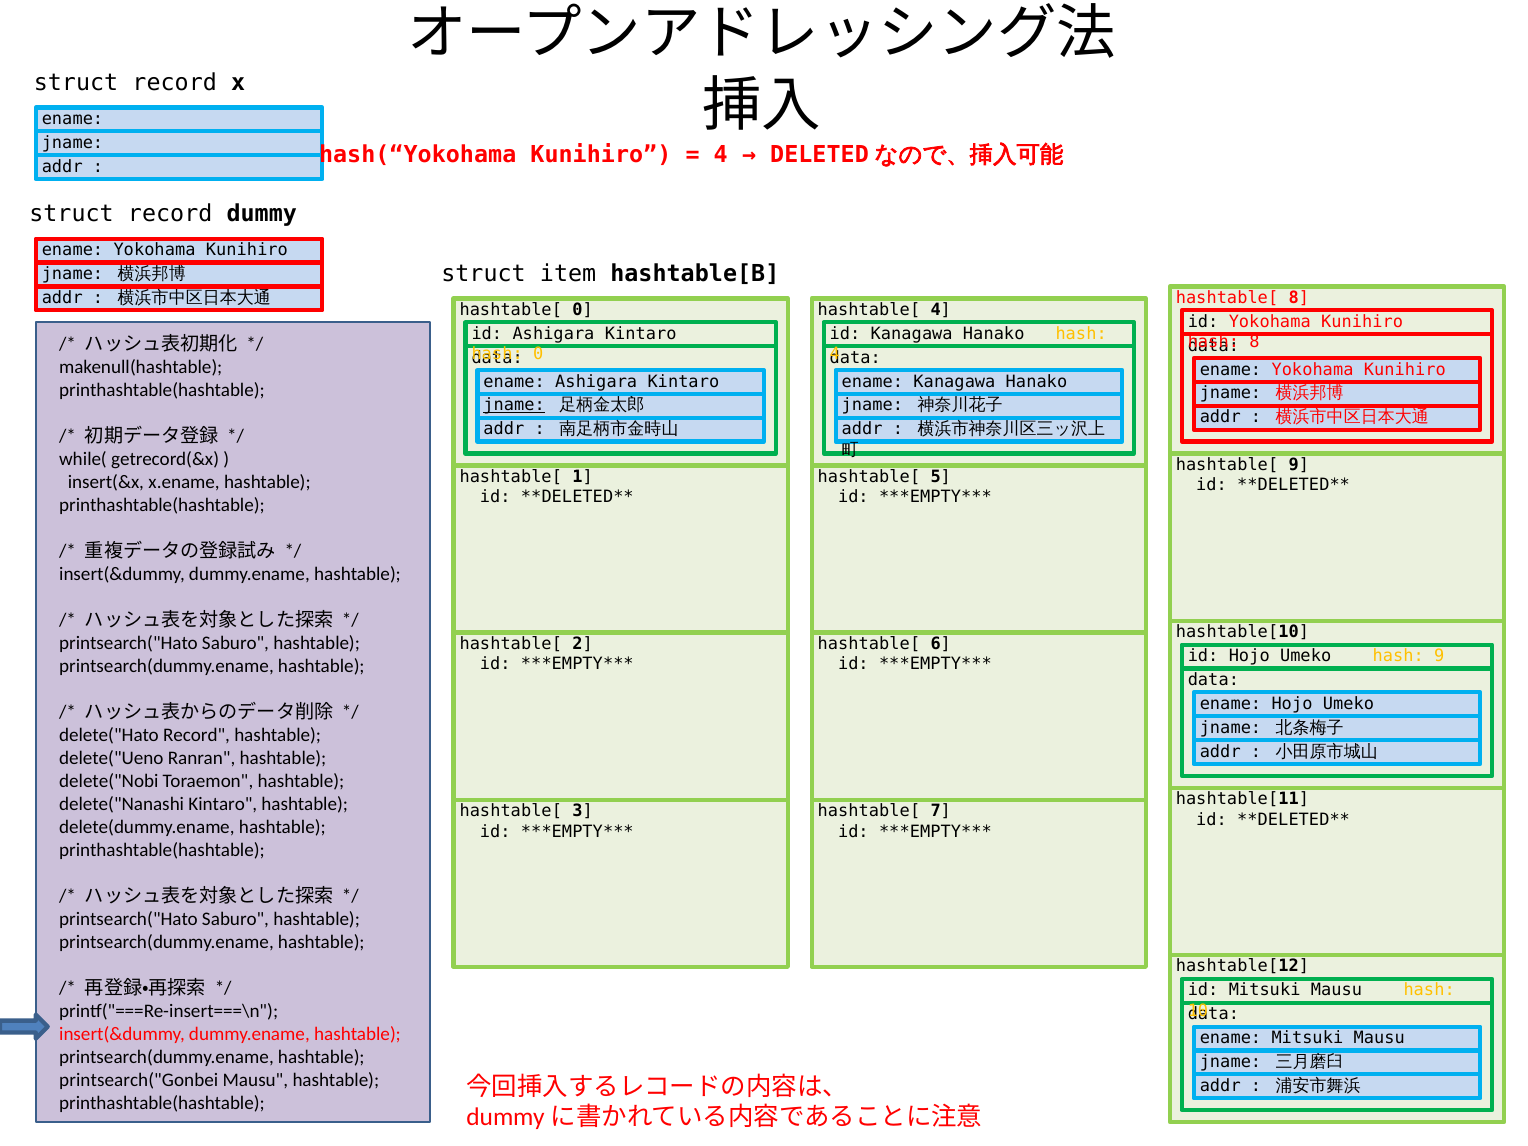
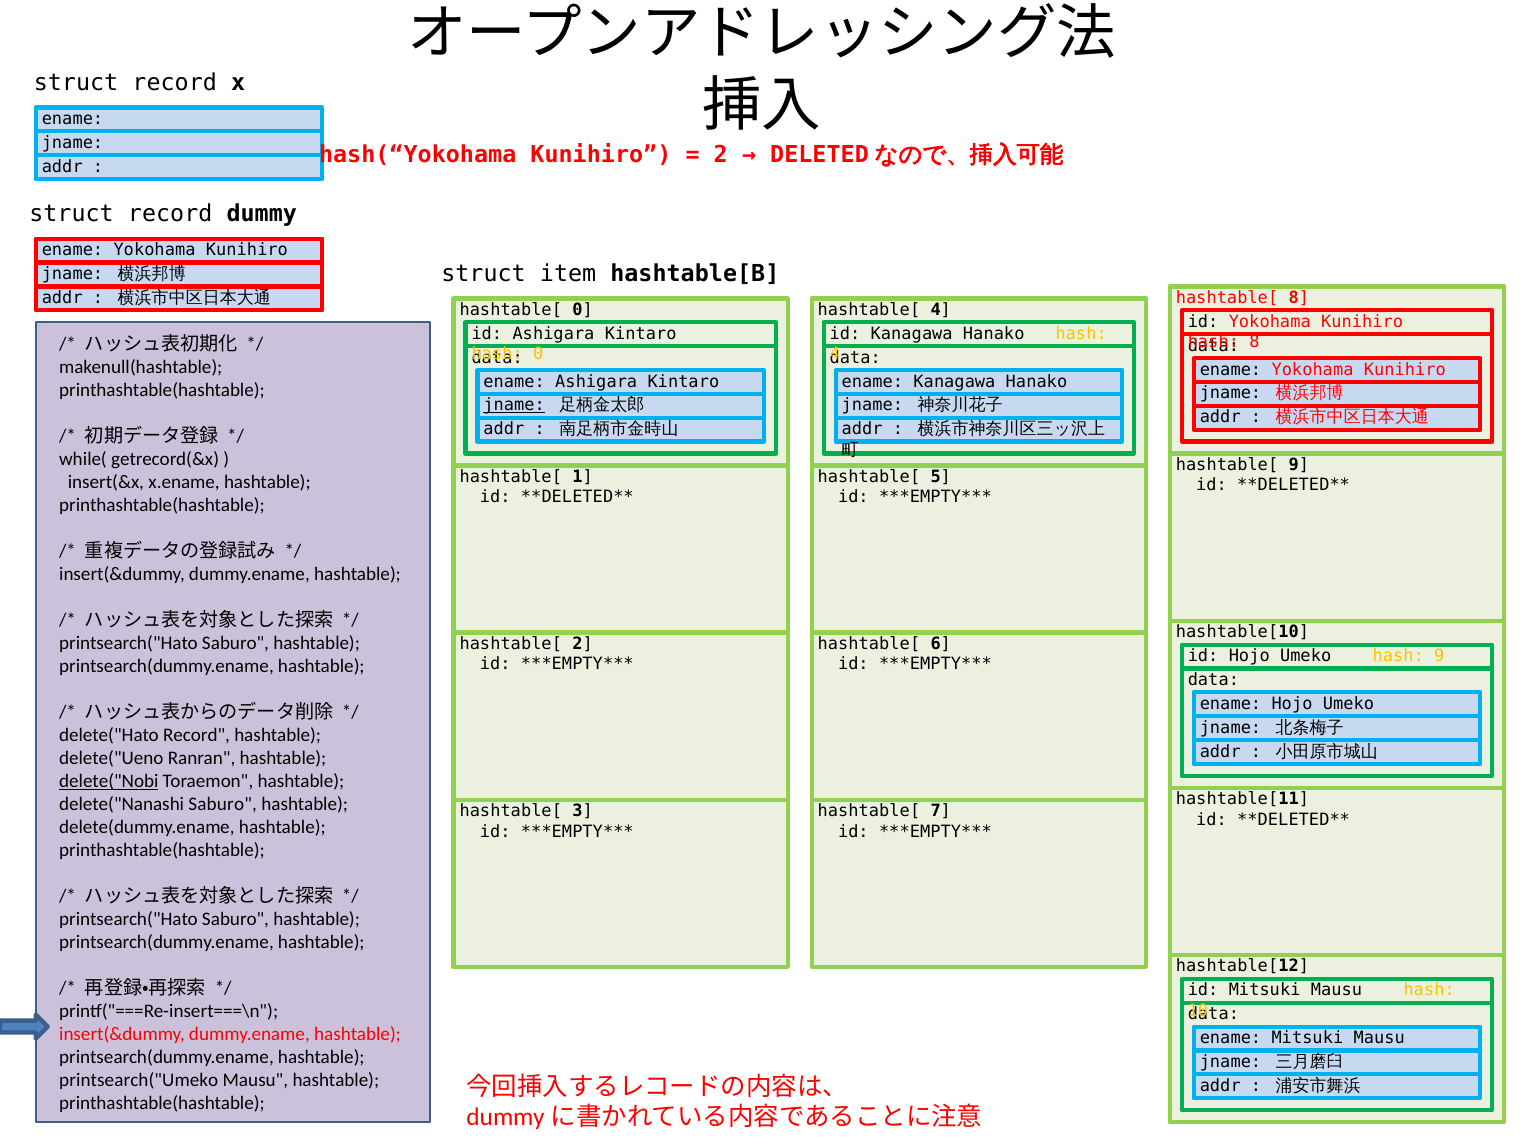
4: 4 -> 2 (721, 154)
delete("Nobi underline: none -> present (109, 781)
delete("Nanashi Kintaro: Kintaro -> Saburo (223, 804)
printsearch("Gonbei: printsearch("Gonbei -> printsearch("Umeko (139, 1080)
